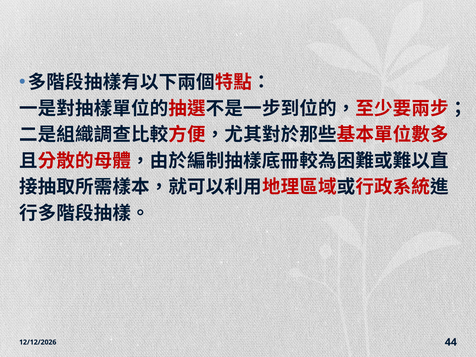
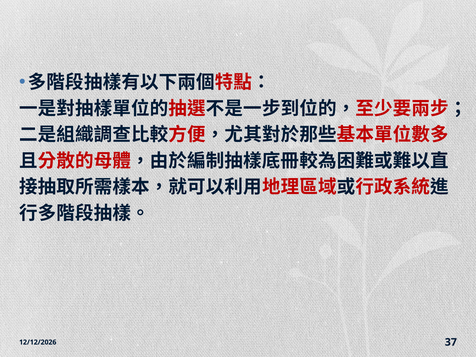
44: 44 -> 37 (451, 342)
